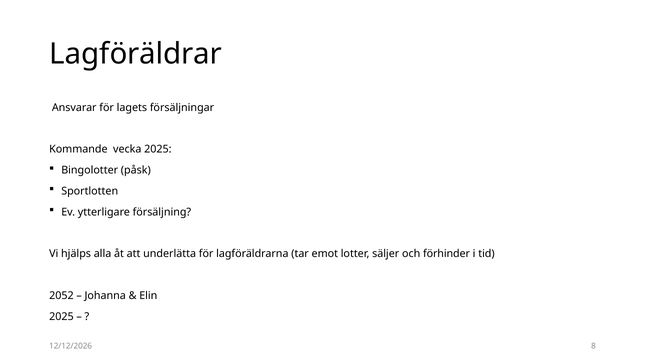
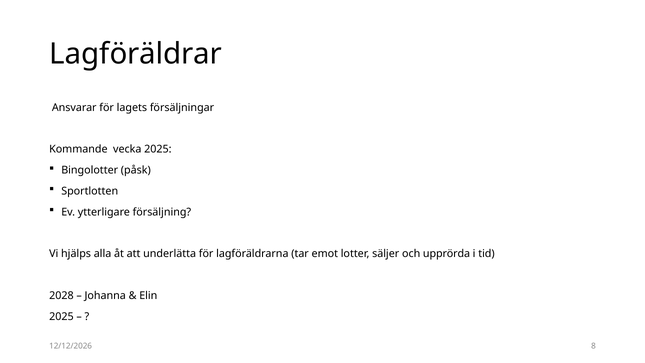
förhinder: förhinder -> upprörda (447, 254)
2052: 2052 -> 2028 (61, 296)
